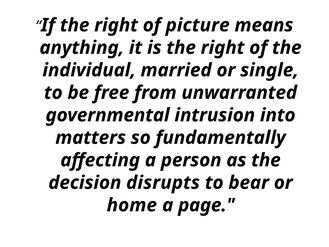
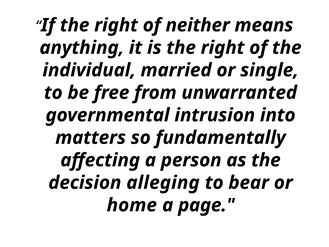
picture: picture -> neither (198, 25)
disrupts: disrupts -> alleging (163, 182)
